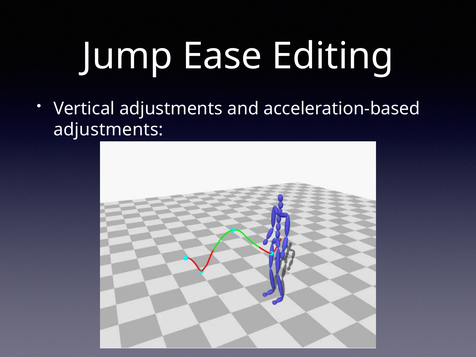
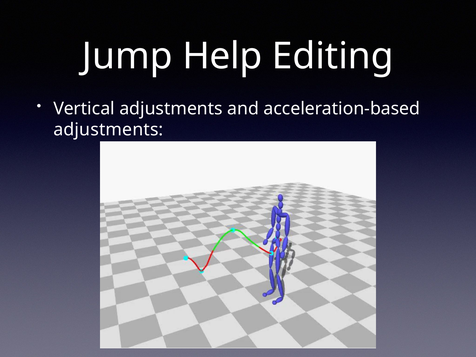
Ease: Ease -> Help (222, 56)
